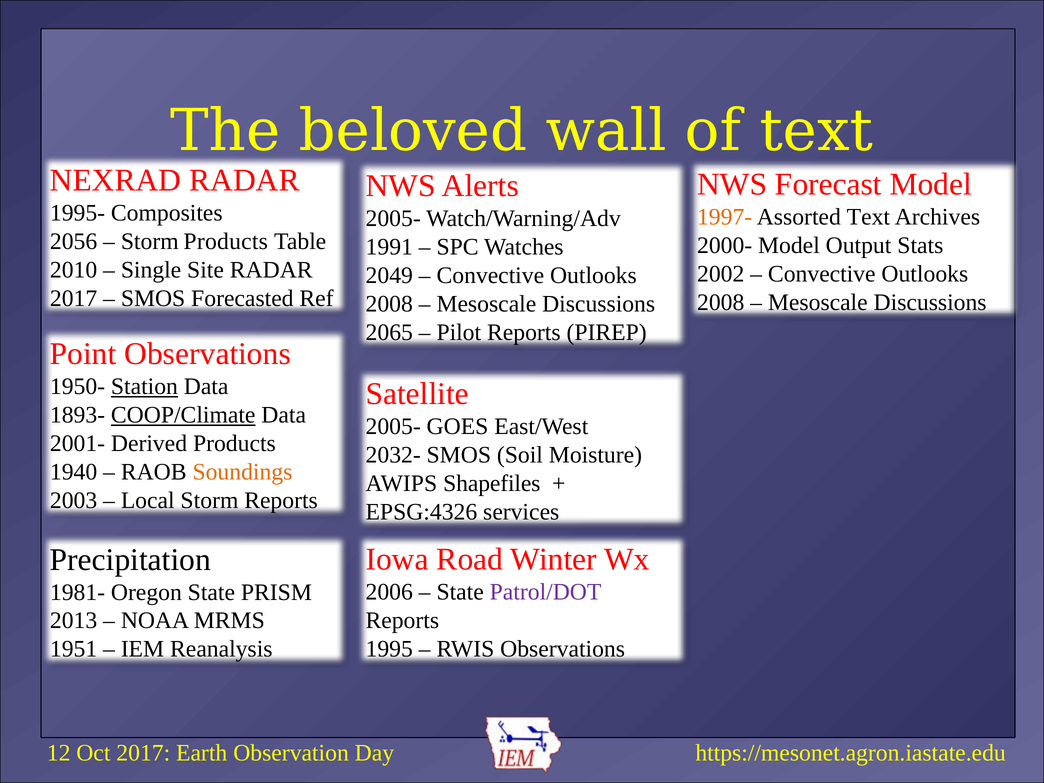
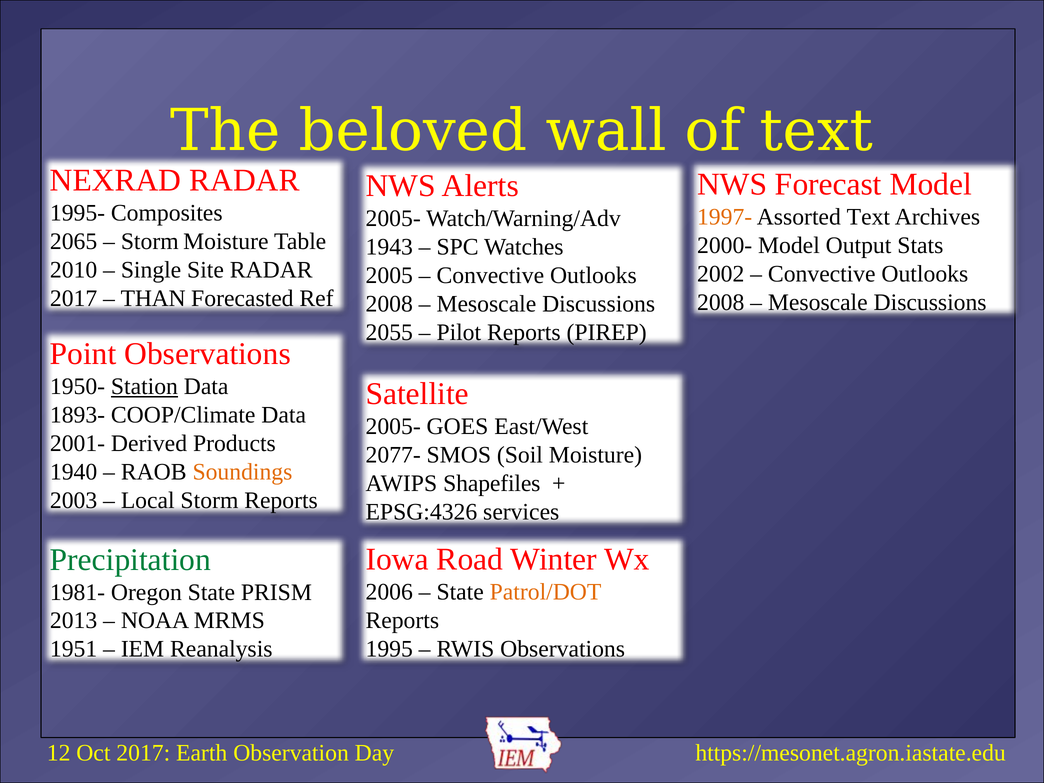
2056: 2056 -> 2065 (74, 241)
Storm Products: Products -> Moisture (226, 241)
1991: 1991 -> 1943 (389, 247)
2049: 2049 -> 2005 (389, 275)
SMOS: SMOS -> THAN (153, 298)
2065: 2065 -> 2055 (389, 332)
COOP/Climate underline: present -> none (183, 415)
2032-: 2032- -> 2077- (393, 455)
Precipitation colour: black -> green (130, 560)
Patrol/DOT colour: purple -> orange (546, 592)
